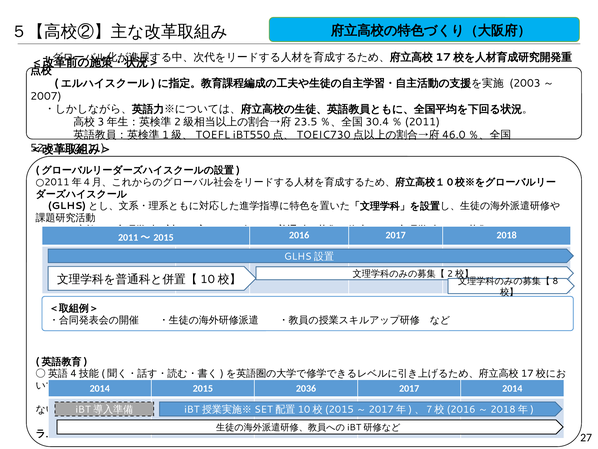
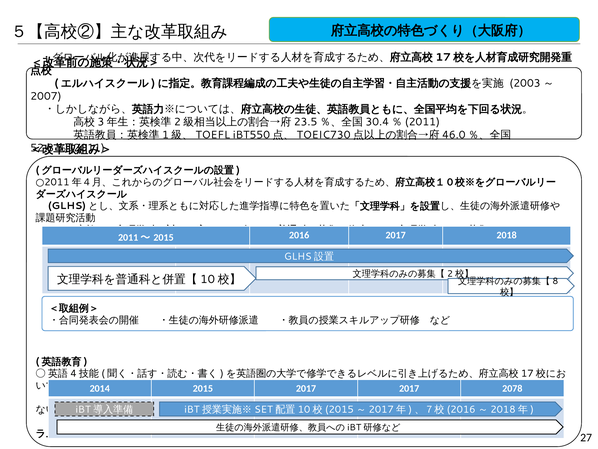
2015 2036: 2036 -> 2017 (306, 388)
2017 2014: 2014 -> 2078 (512, 388)
